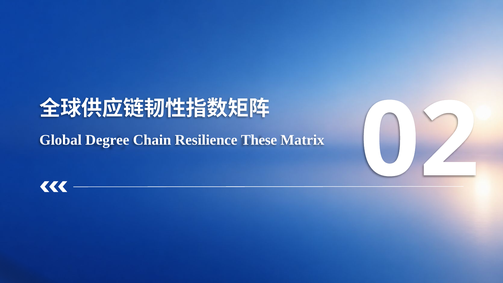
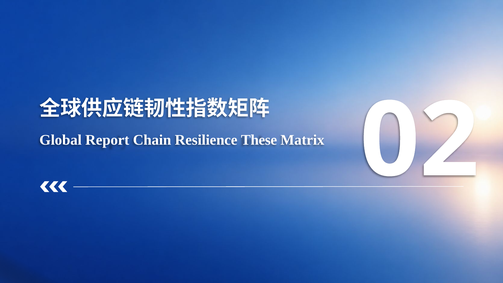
Degree: Degree -> Report (107, 140)
